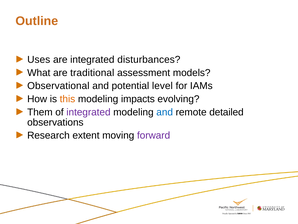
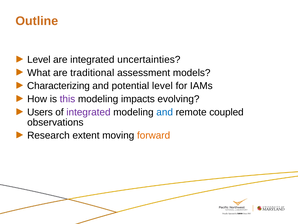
Uses: Uses -> Level (39, 59)
disturbances: disturbances -> uncertainties (149, 59)
Observational: Observational -> Characterizing (58, 86)
this colour: orange -> purple (67, 99)
Them: Them -> Users (40, 112)
detailed: detailed -> coupled (226, 112)
forward colour: purple -> orange (154, 135)
